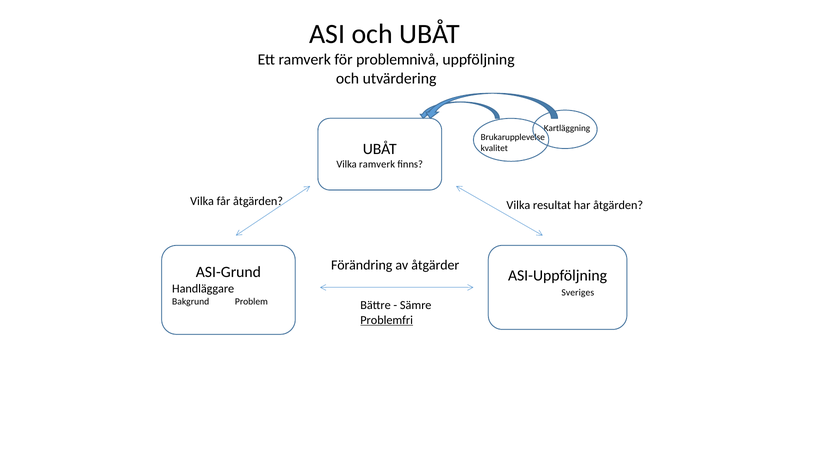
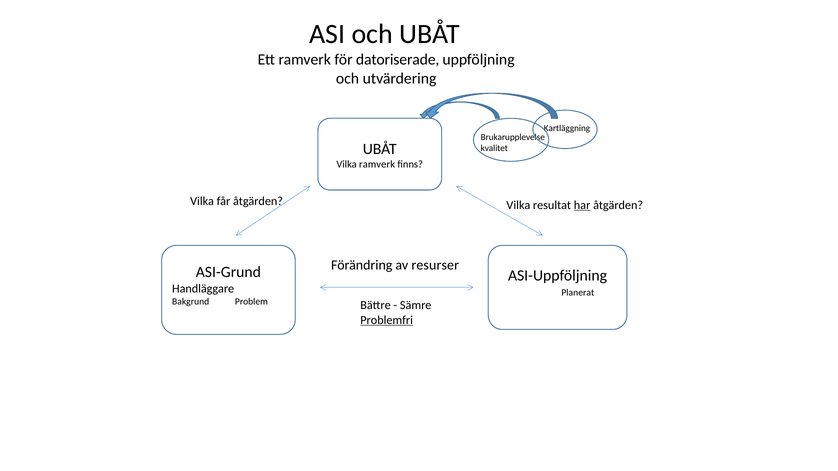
problemnivå: problemnivå -> datoriserade (398, 60)
har underline: none -> present (582, 205)
åtgärder: åtgärder -> resurser (435, 266)
Sveriges: Sveriges -> Planerat (578, 293)
